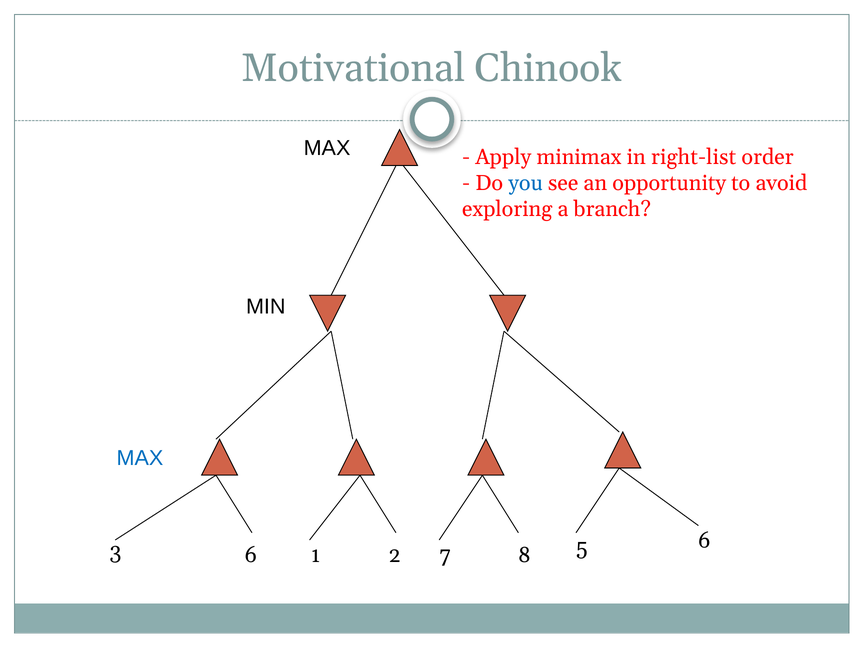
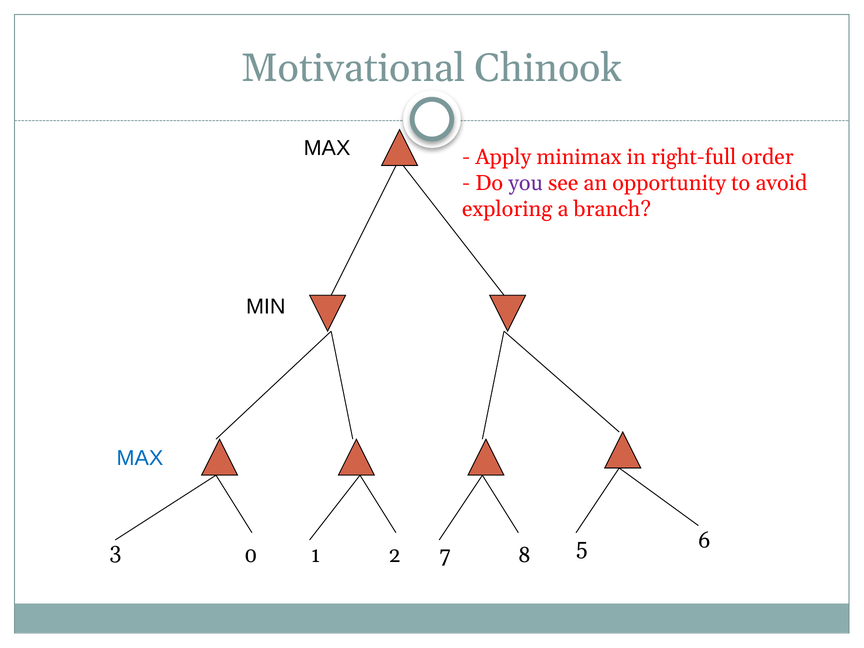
right-list: right-list -> right-full (694, 157)
you colour: blue -> purple (526, 183)
3 6: 6 -> 0 (251, 555)
